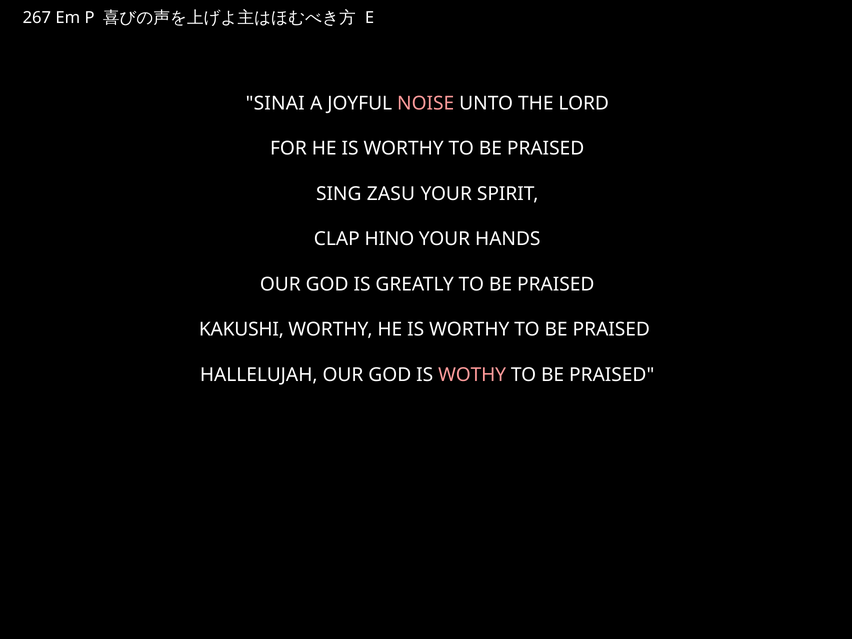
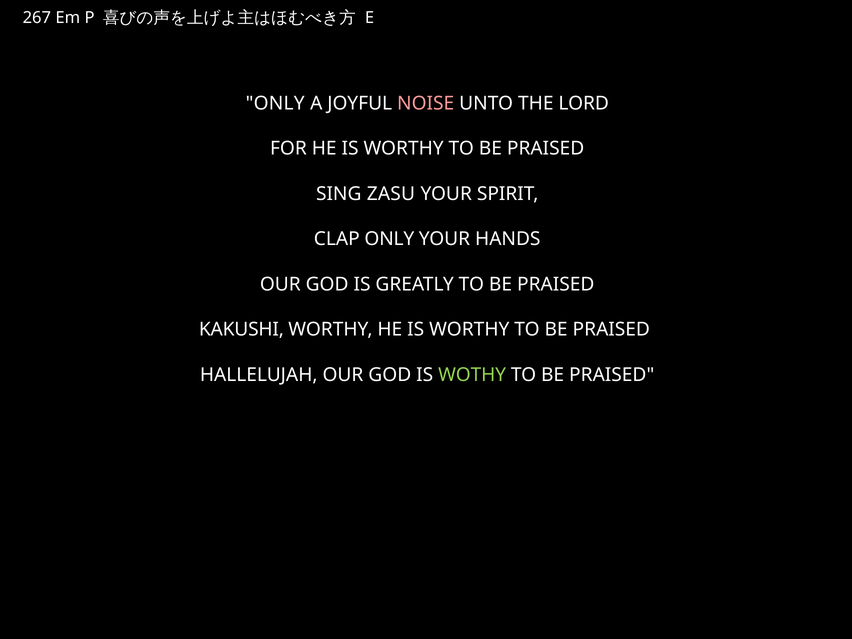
SINAI: SINAI -> ONLY (275, 103)
CLAP HINO: HINO -> ONLY (389, 239)
WOTHY colour: pink -> light green (472, 375)
